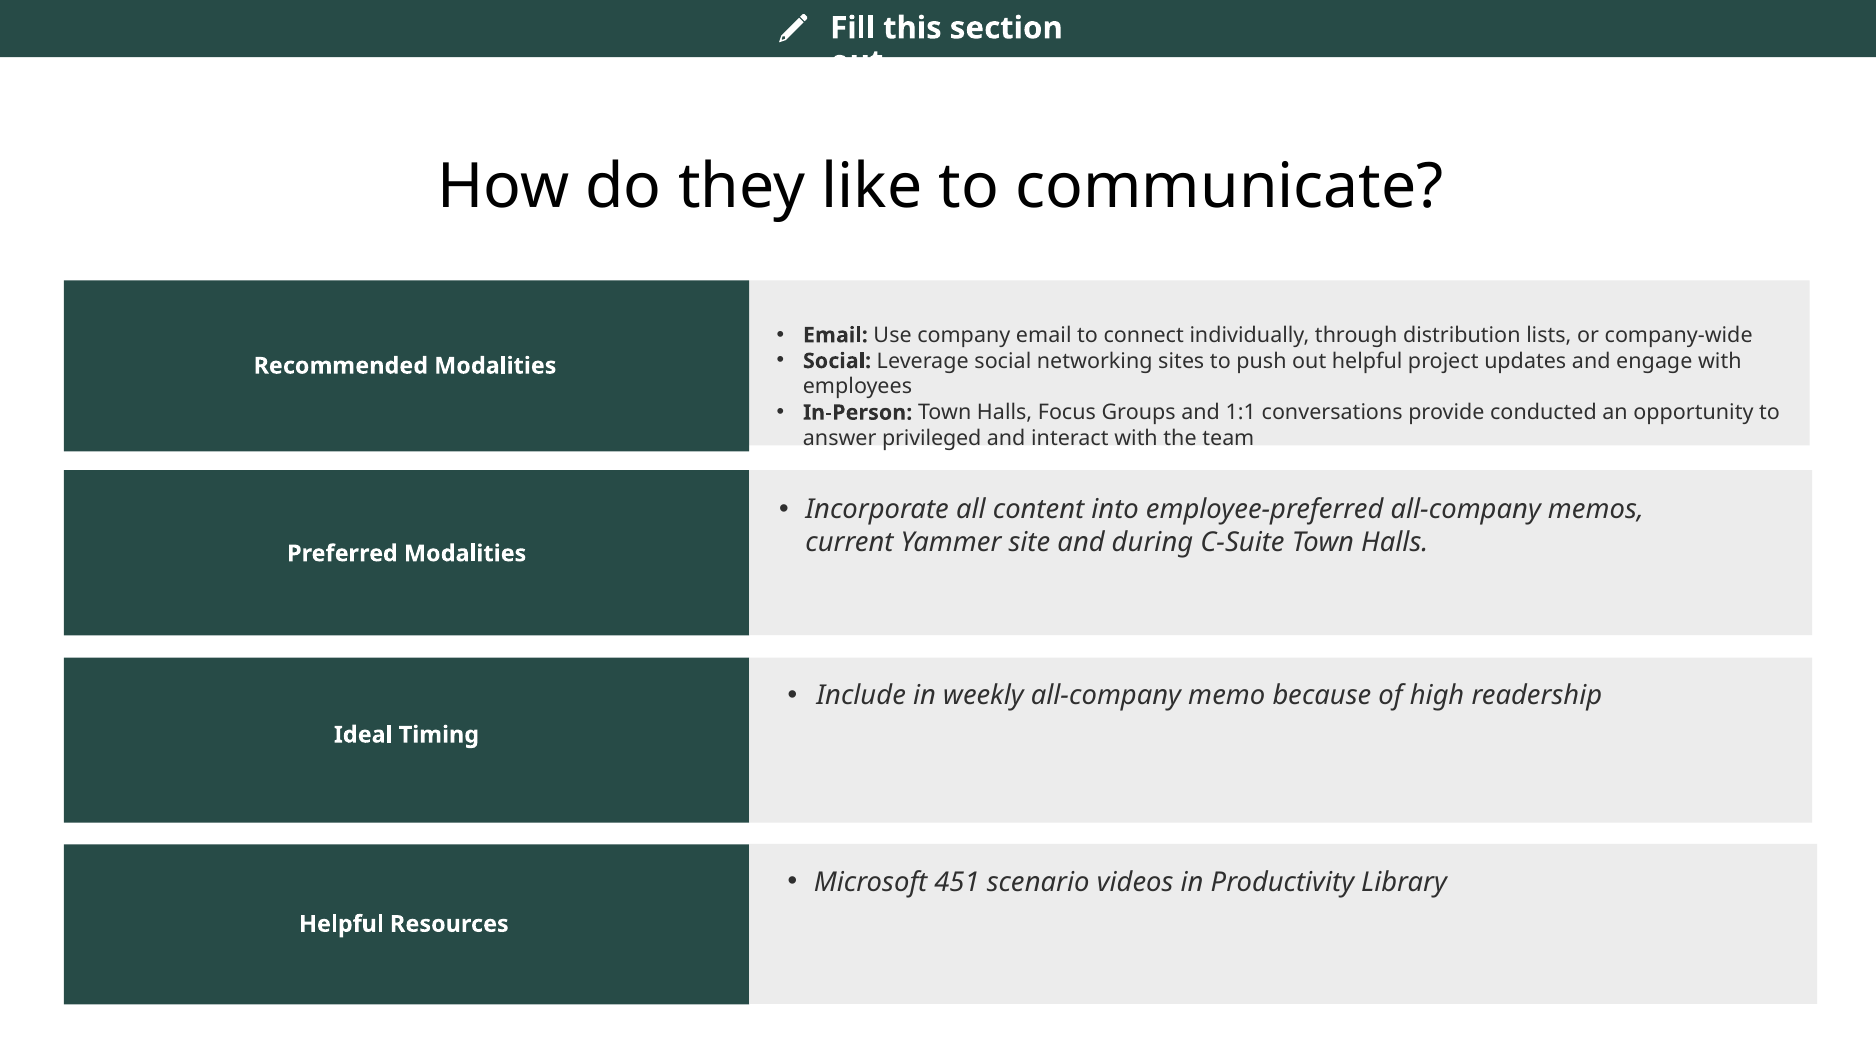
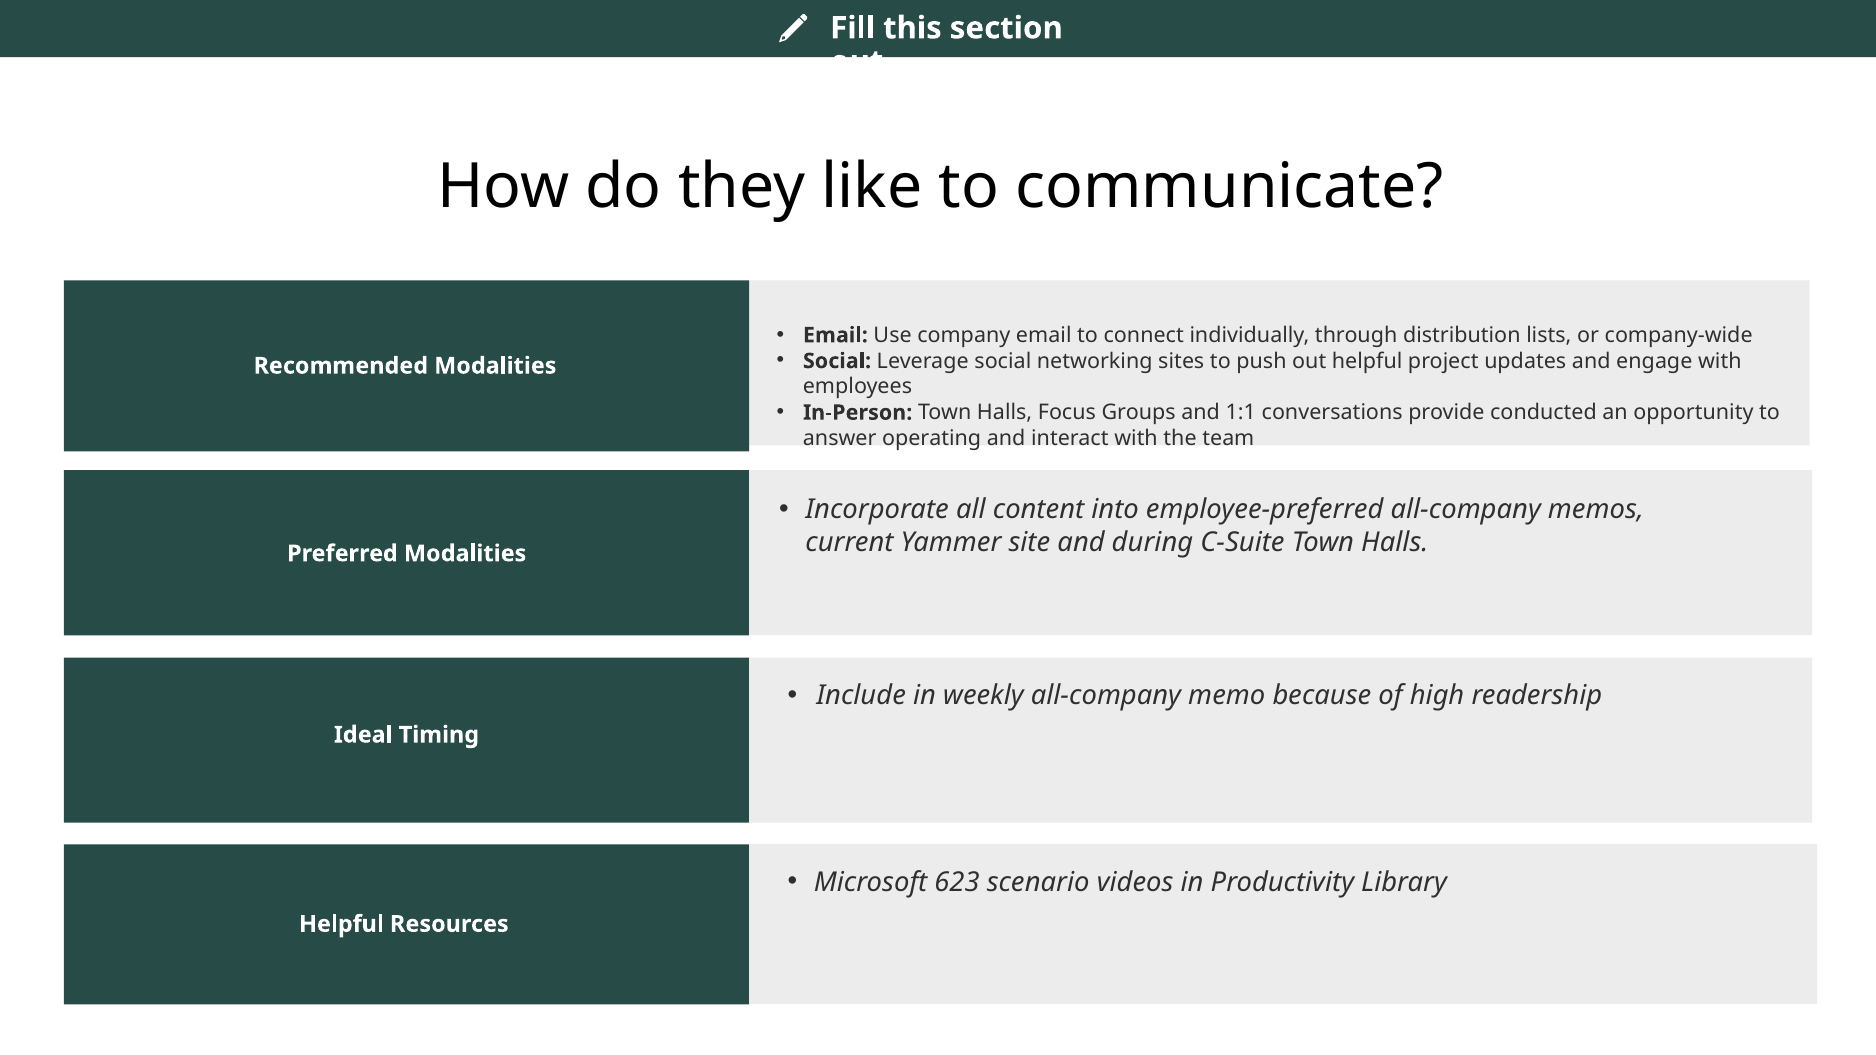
privileged: privileged -> operating (932, 439)
451: 451 -> 623 (957, 883)
